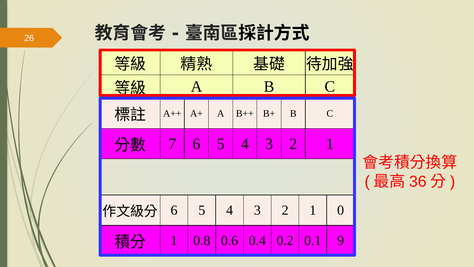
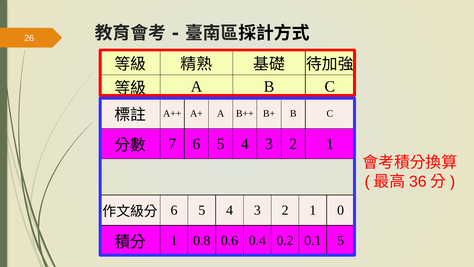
0.1 9: 9 -> 5 (341, 240)
